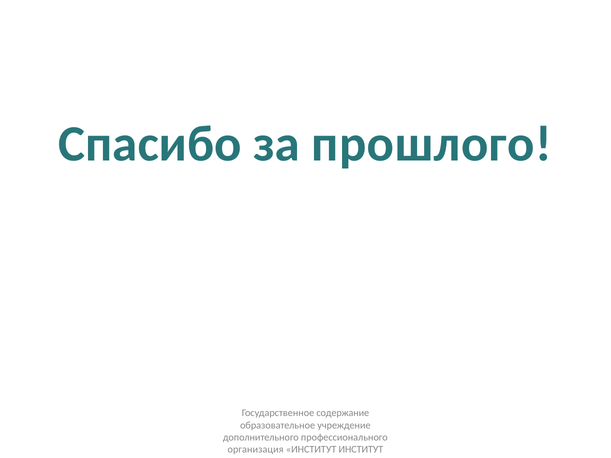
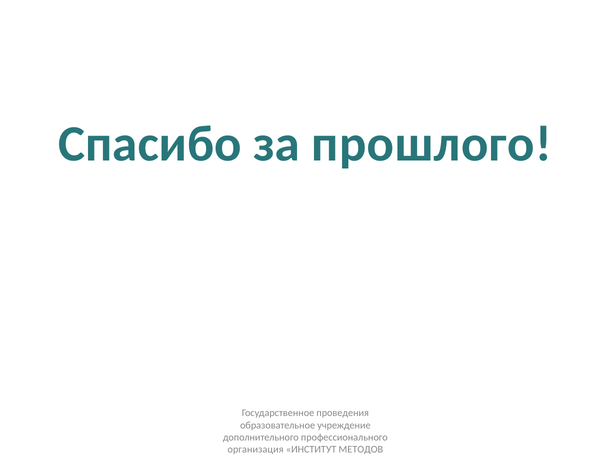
содержание: содержание -> проведения (343, 413)
ИНСТИТУТ ИНСТИТУТ: ИНСТИТУТ -> МЕТОДОВ (361, 450)
